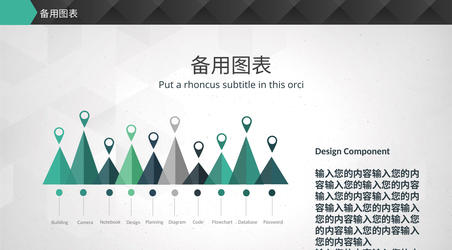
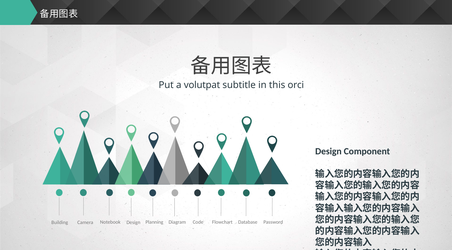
rhoncus: rhoncus -> volutpat (202, 85)
